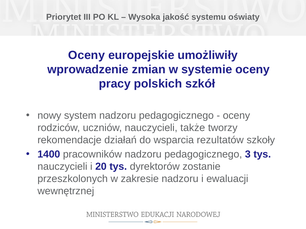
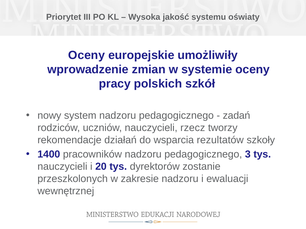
oceny: oceny -> zadań (237, 116)
także: także -> rzecz (193, 128)
